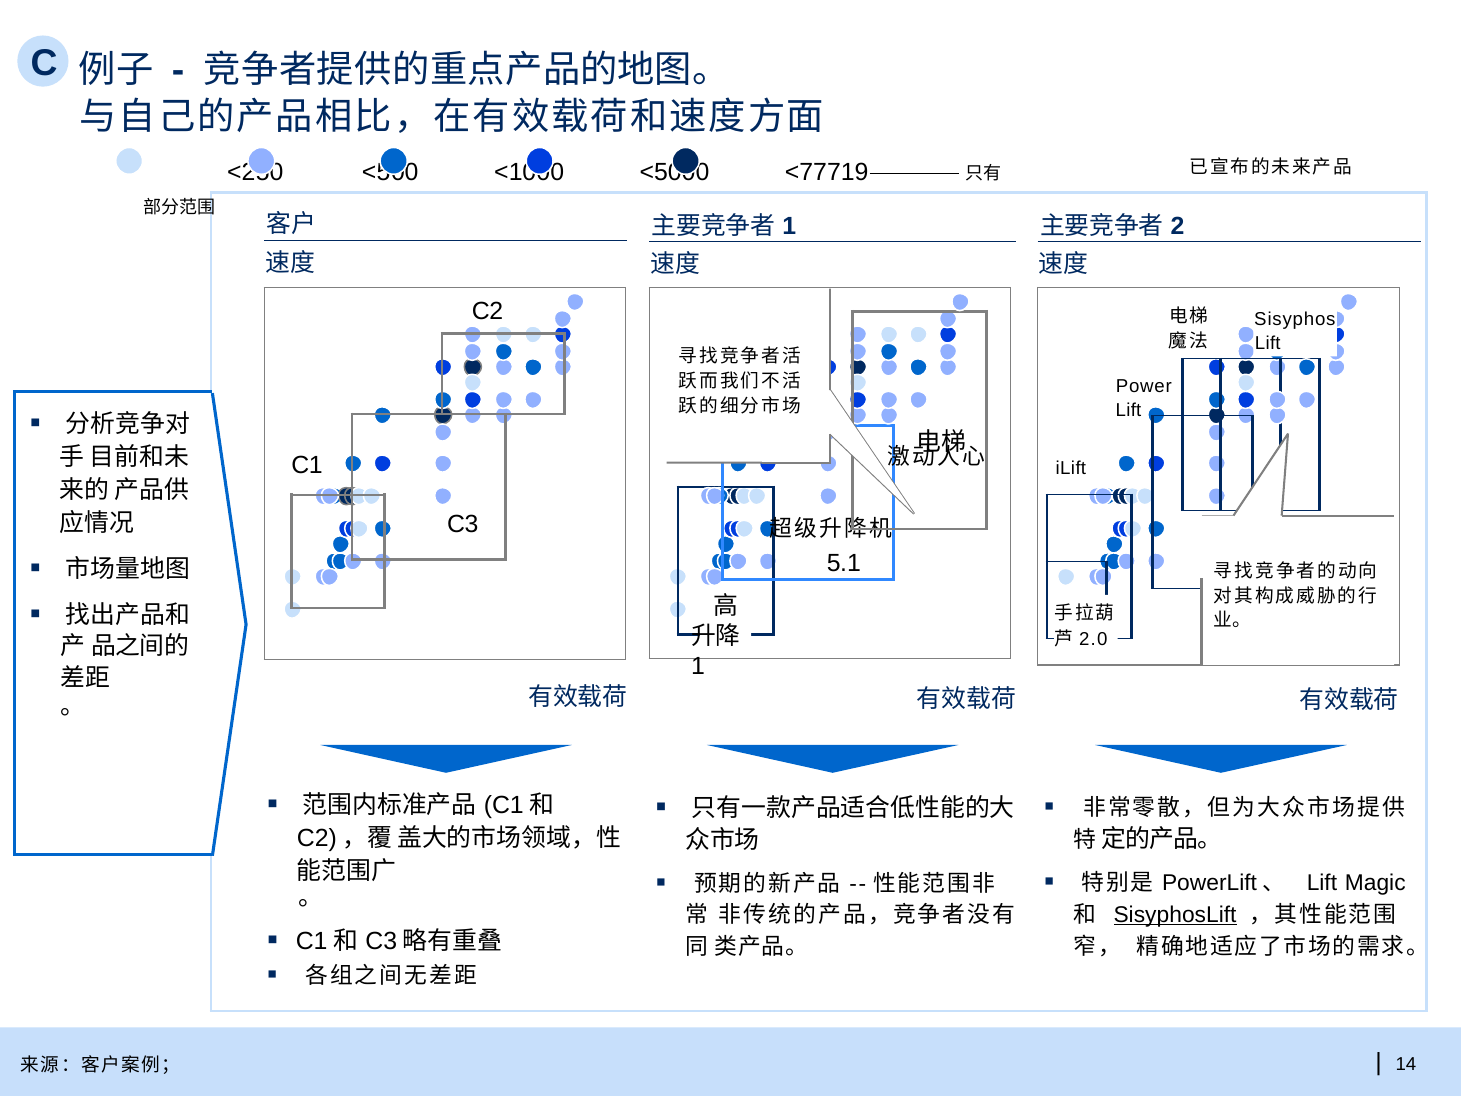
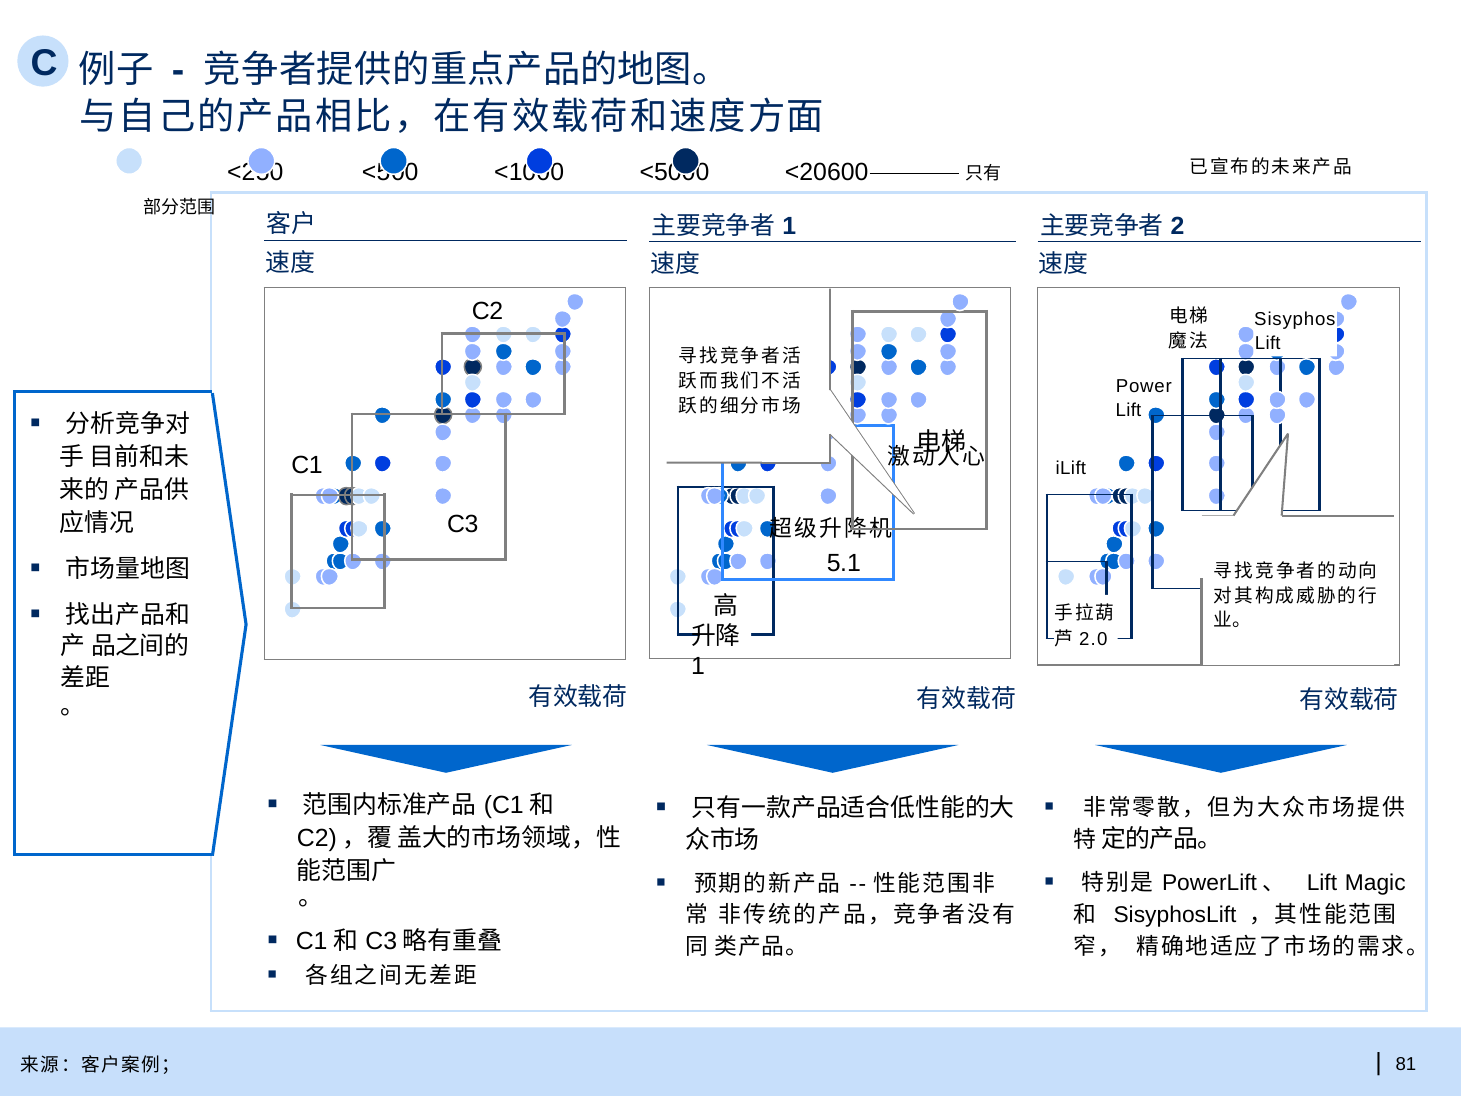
<77719: <77719 -> <20600 (827, 172)
SisyphosLift underline: present -> none (1175, 915)
14: 14 -> 81 (1406, 1064)
